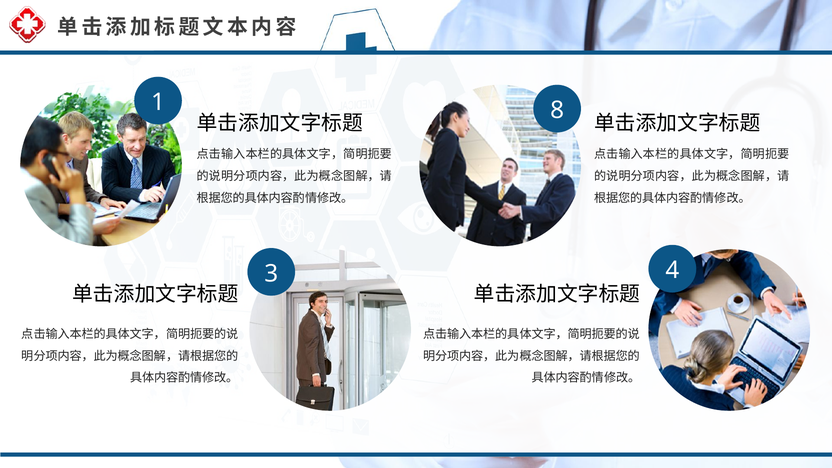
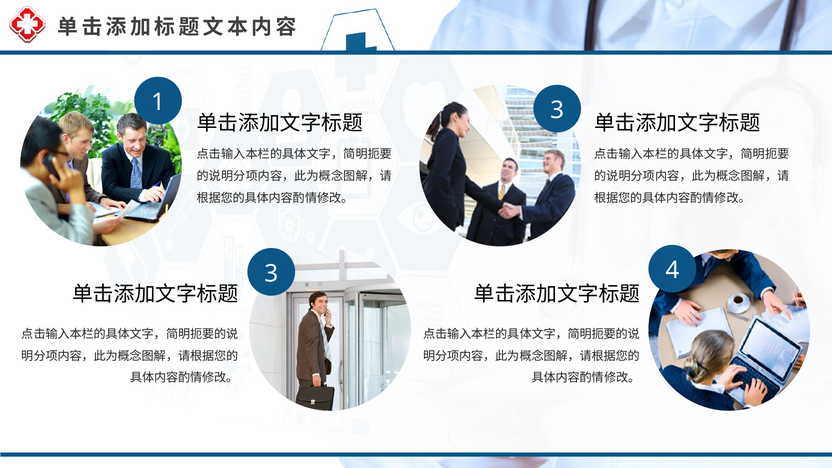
1 8: 8 -> 3 (557, 110)
